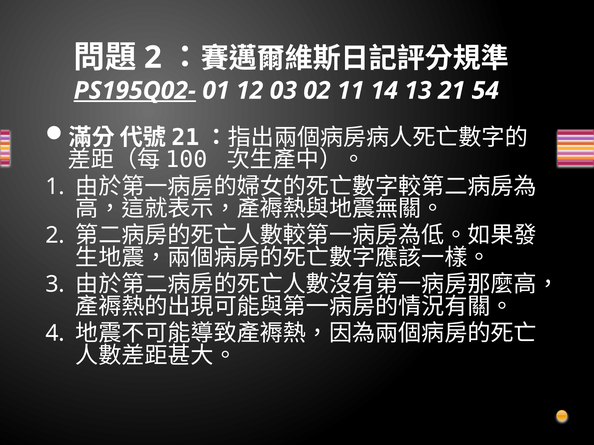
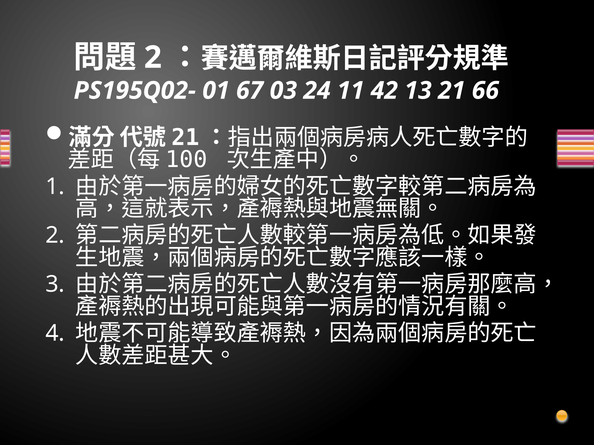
PS195Q02- underline: present -> none (135, 91)
12: 12 -> 67 (250, 91)
02: 02 -> 24 (317, 91)
14: 14 -> 42 (384, 91)
54: 54 -> 66 (485, 91)
